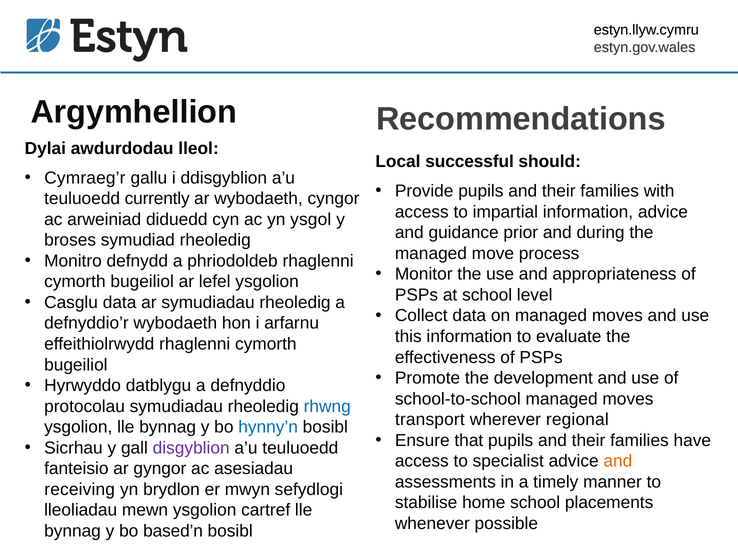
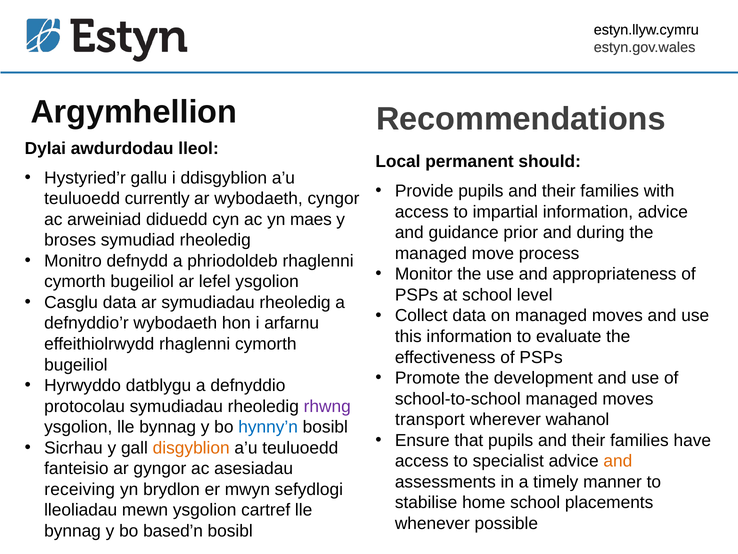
successful: successful -> permanent (470, 162)
Cymraeg’r: Cymraeg’r -> Hystyried’r (85, 178)
ysgol: ysgol -> maes (311, 219)
rhwng colour: blue -> purple (327, 406)
regional: regional -> wahanol (578, 419)
disgyblion colour: purple -> orange (191, 448)
